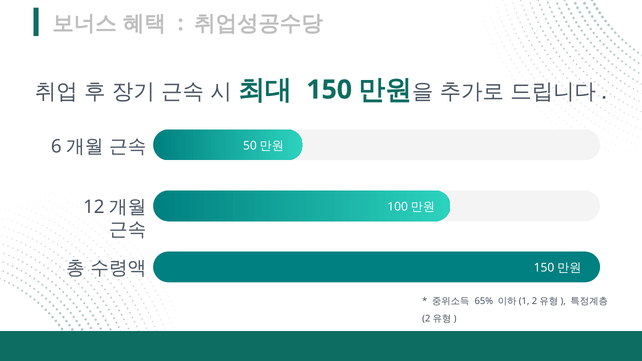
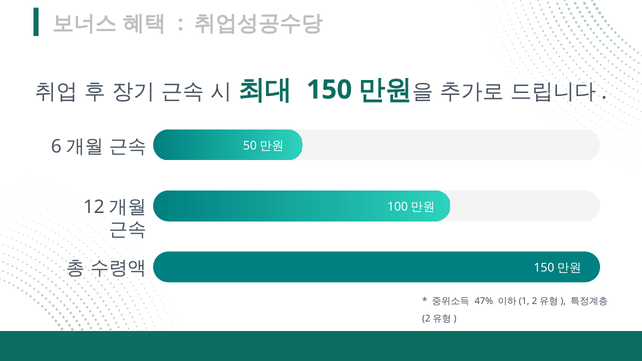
65%: 65% -> 47% (484, 301)
